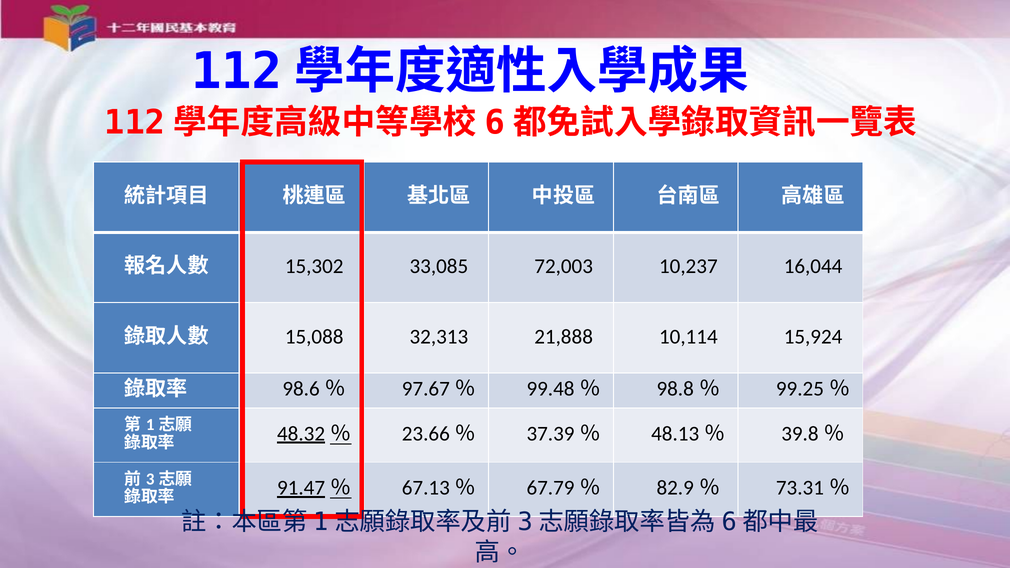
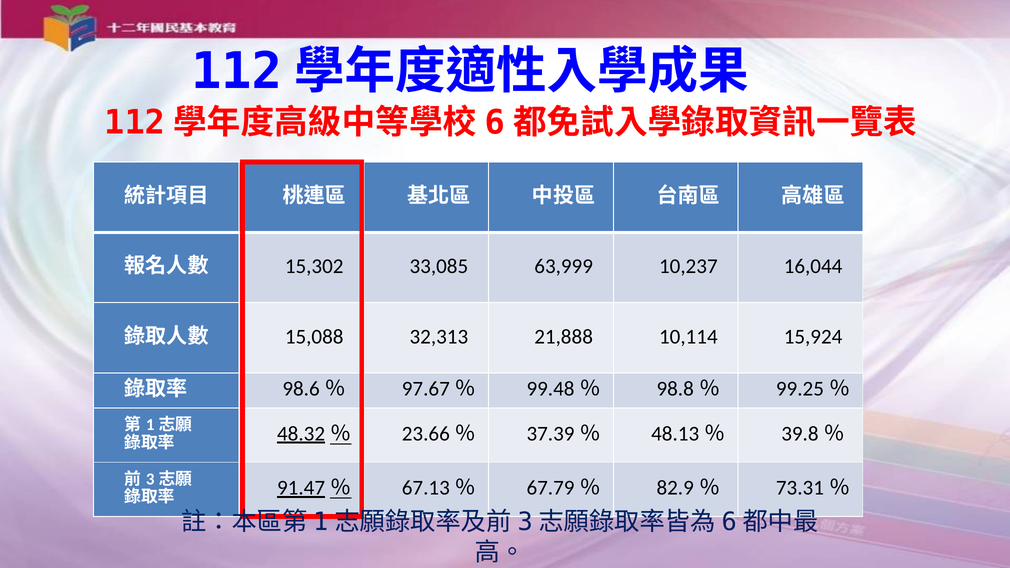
72,003: 72,003 -> 63,999 (564, 266)
